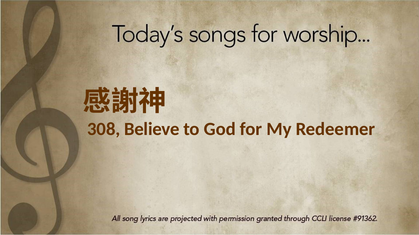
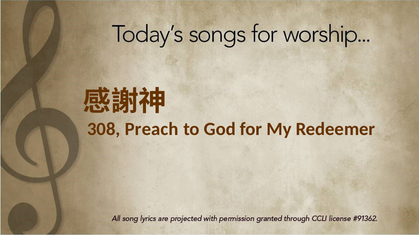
Believe: Believe -> Preach (152, 129)
